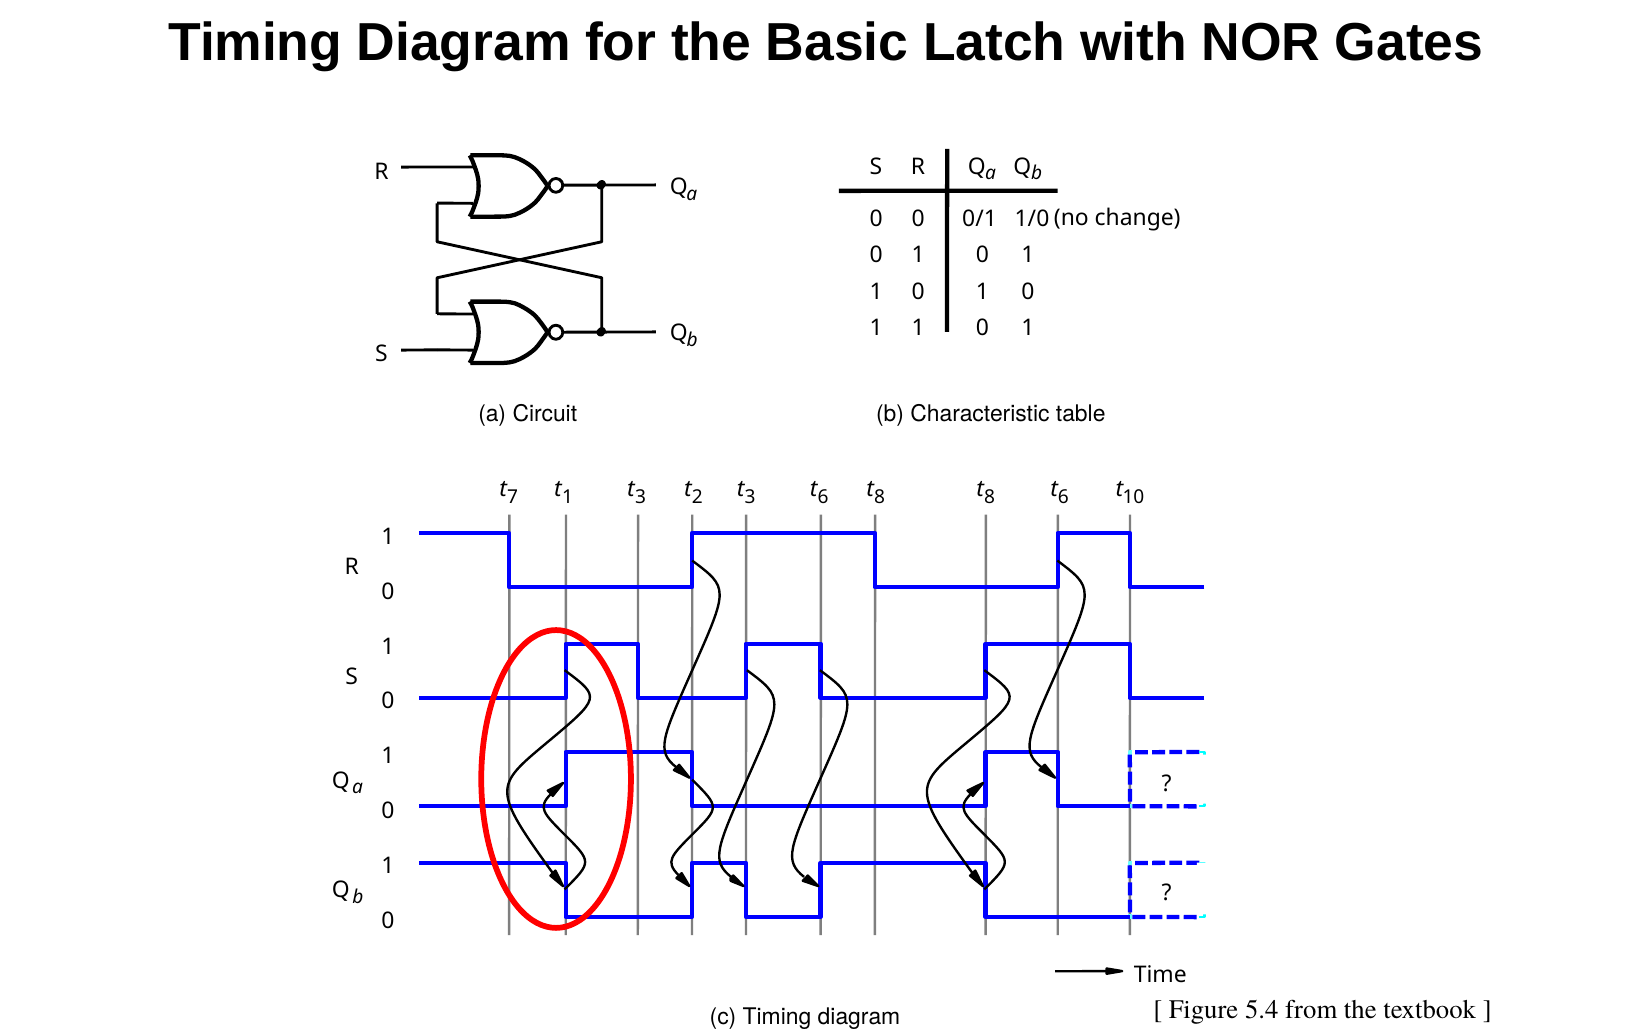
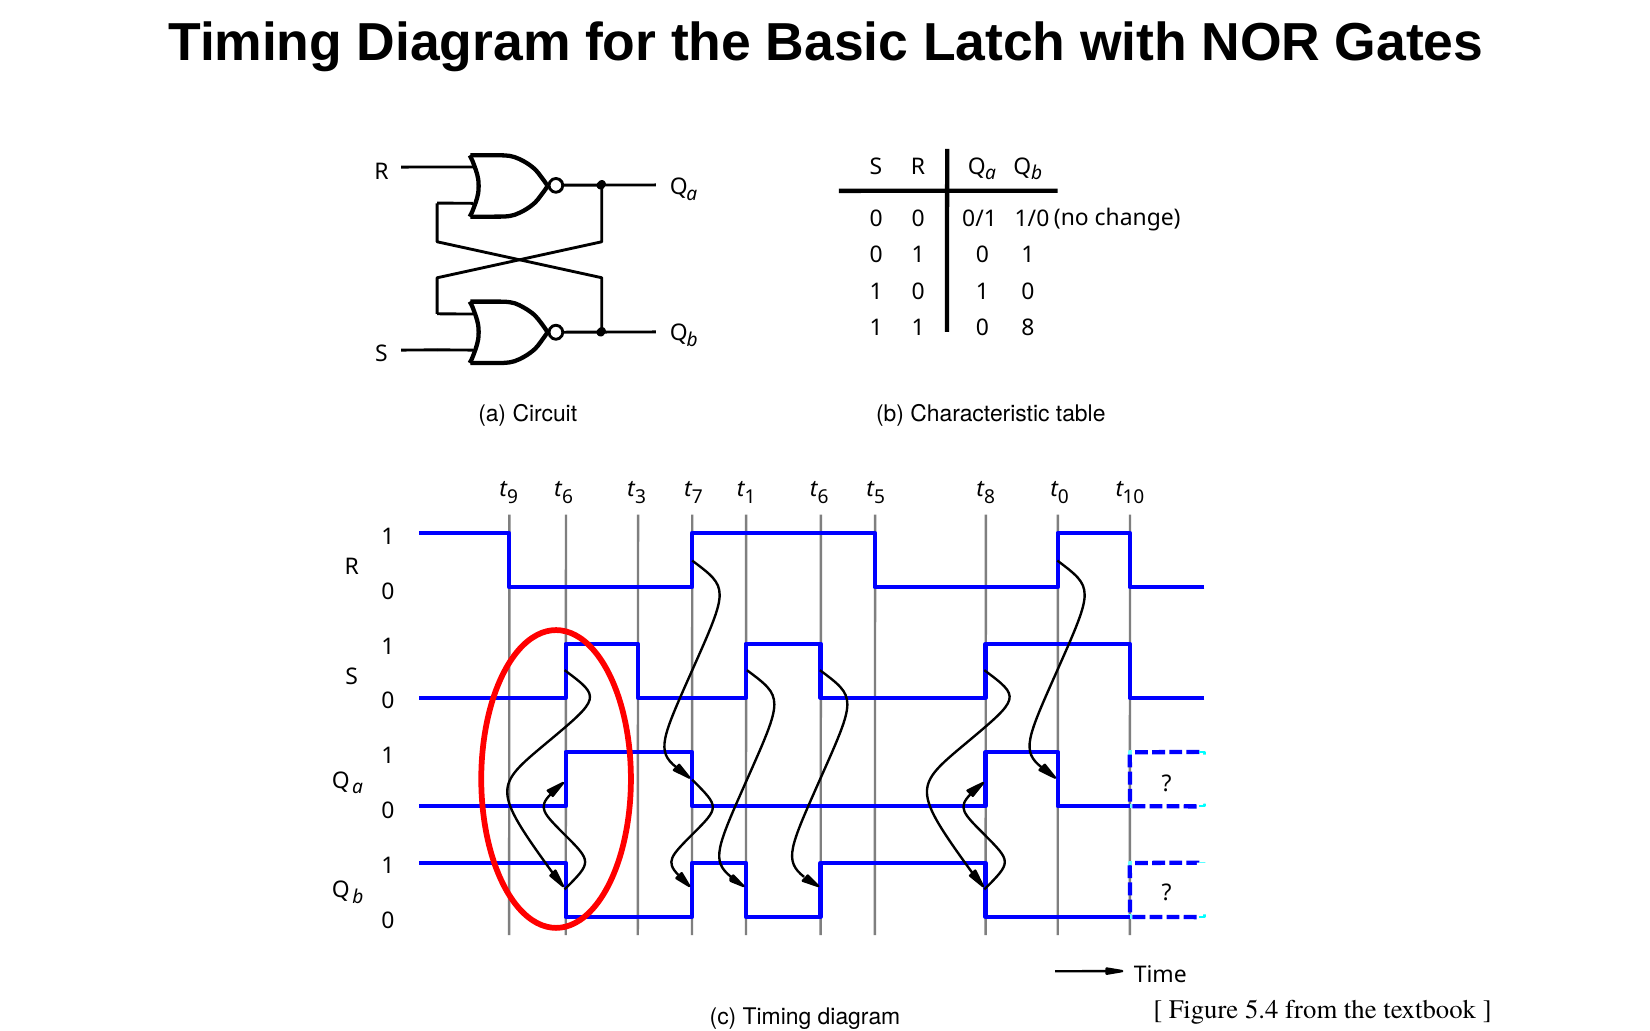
1: 1 -> 8 (1028, 328)
7: 7 -> 9 (513, 498)
1: 1 -> 6 (568, 498)
2: 2 -> 7 (697, 498)
3: 3 -> 1 (750, 498)
6 t 8: 8 -> 5 (880, 498)
8 t 6: 6 -> 0 (1063, 498)
